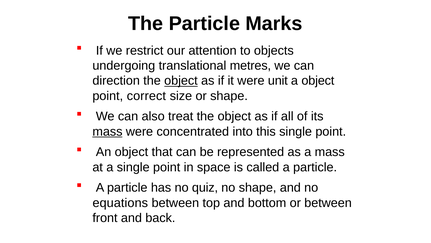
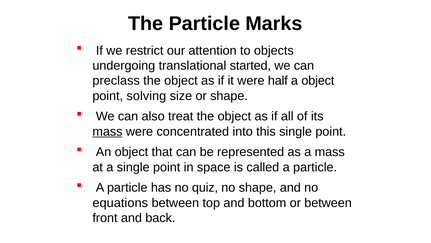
metres: metres -> started (250, 66)
direction: direction -> preclass (116, 81)
object underline: present -> none (181, 81)
unit: unit -> half (278, 81)
correct: correct -> solving (146, 96)
